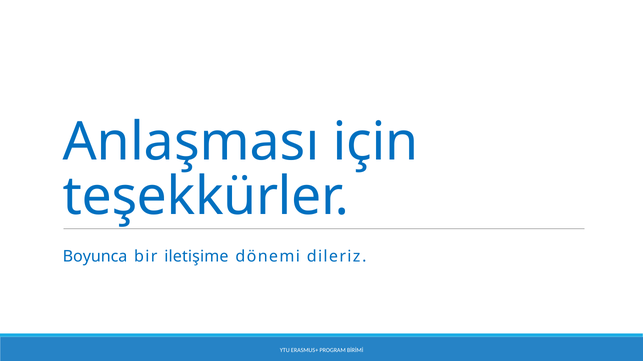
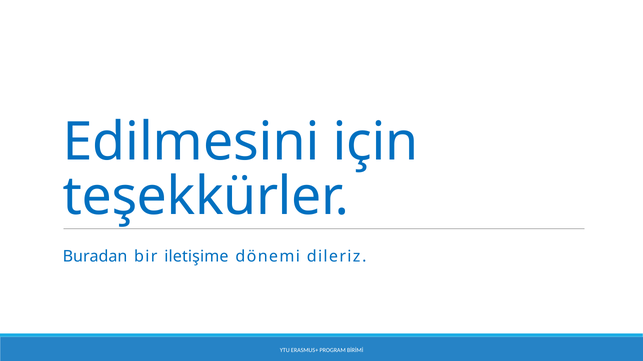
Anlaşması: Anlaşması -> Edilmesini (191, 142)
Boyunca: Boyunca -> Buradan (95, 257)
